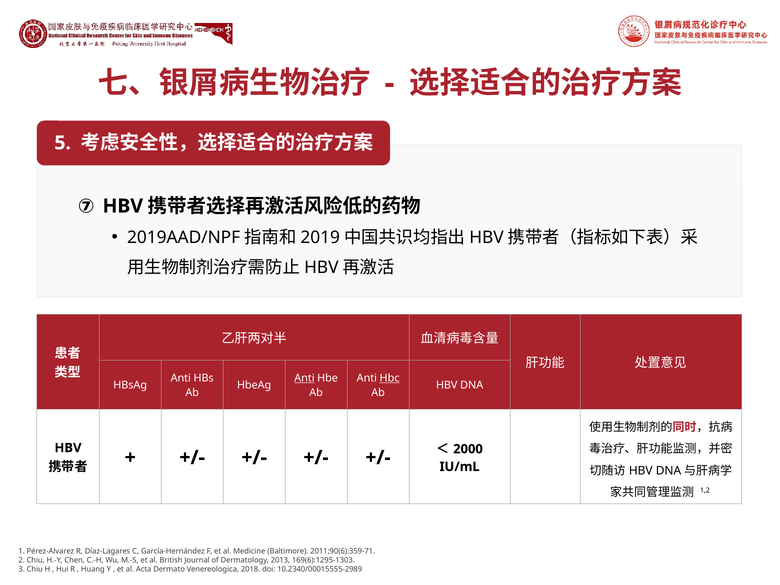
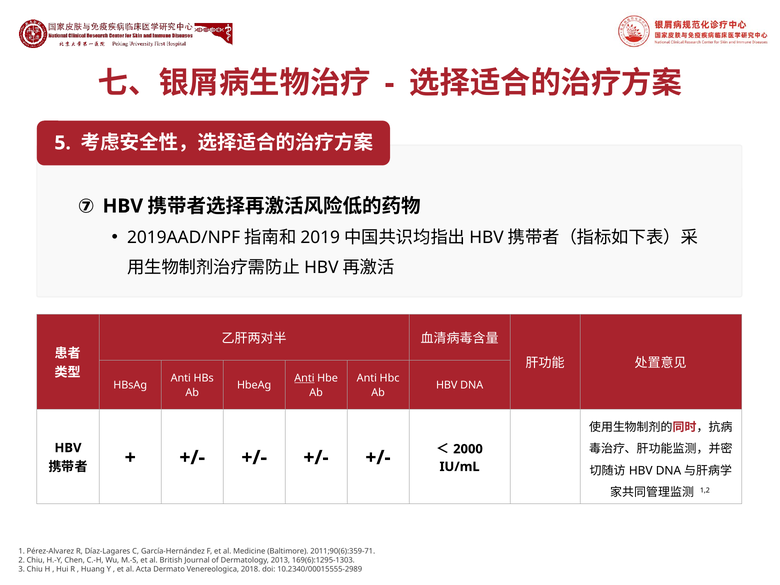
Hbc underline: present -> none (390, 378)
